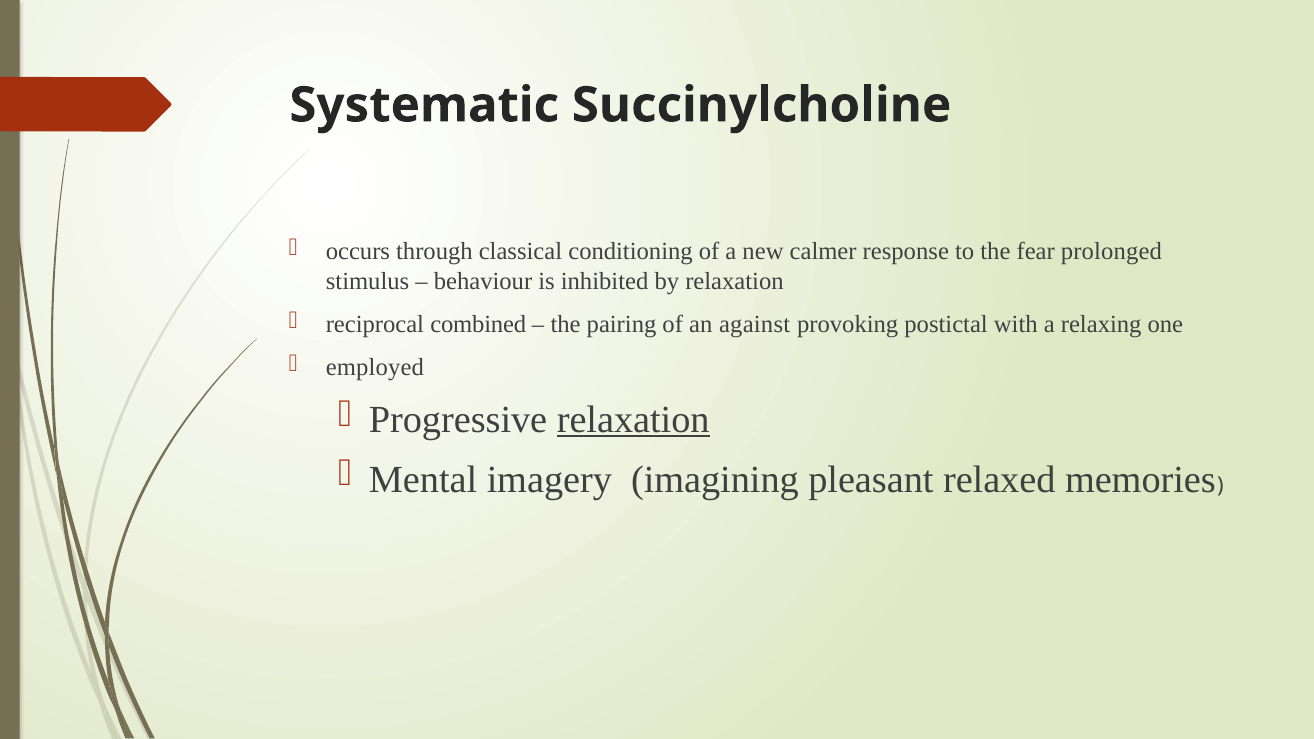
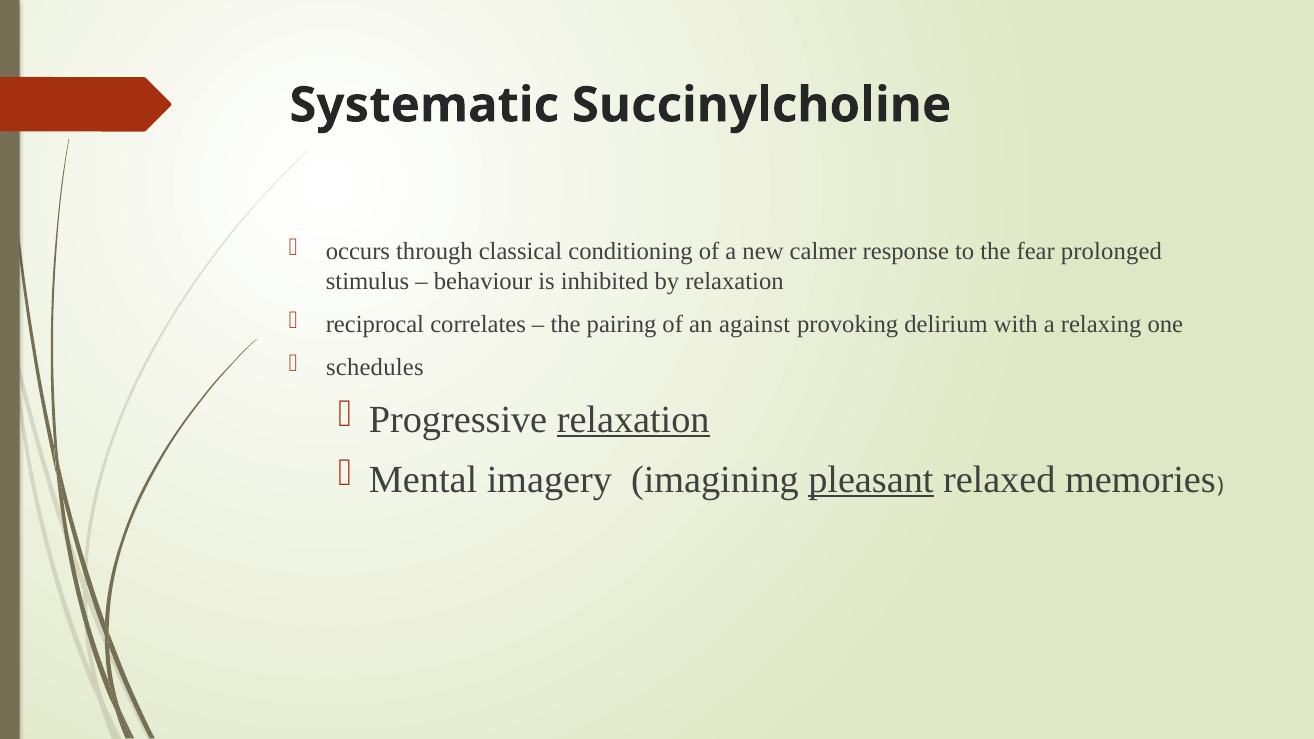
combined: combined -> correlates (478, 324)
postictal: postictal -> delirium (946, 324)
employed: employed -> schedules (375, 367)
pleasant underline: none -> present (871, 479)
